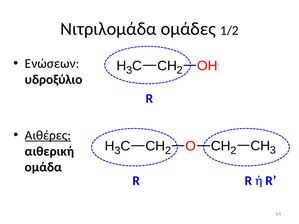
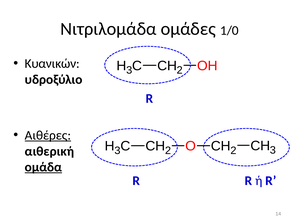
1/2: 1/2 -> 1/0 (229, 31)
Ενώσεων: Ενώσεων -> Κυανικών (52, 64)
ομάδα underline: none -> present (43, 167)
